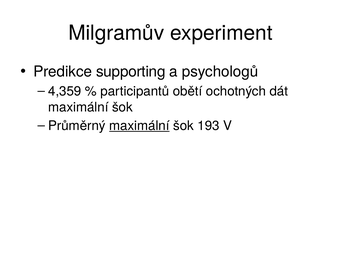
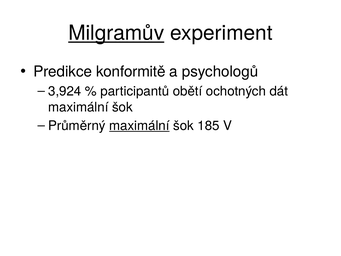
Milgramův underline: none -> present (116, 33)
supporting: supporting -> konformitě (131, 72)
4,359: 4,359 -> 3,924 (65, 91)
193: 193 -> 185 (208, 126)
